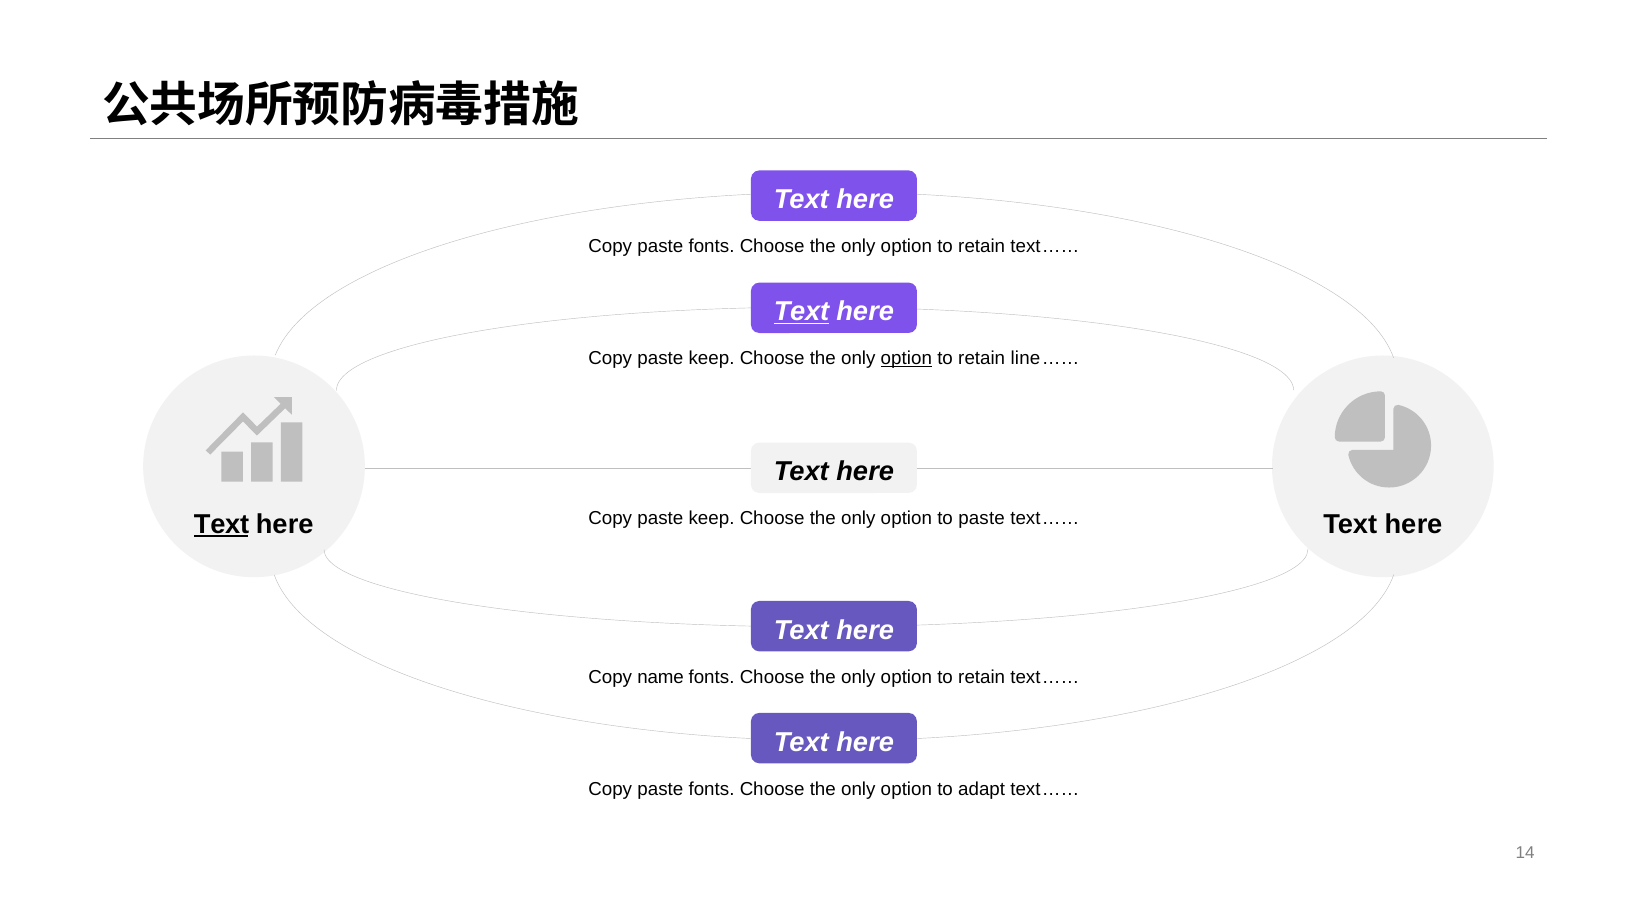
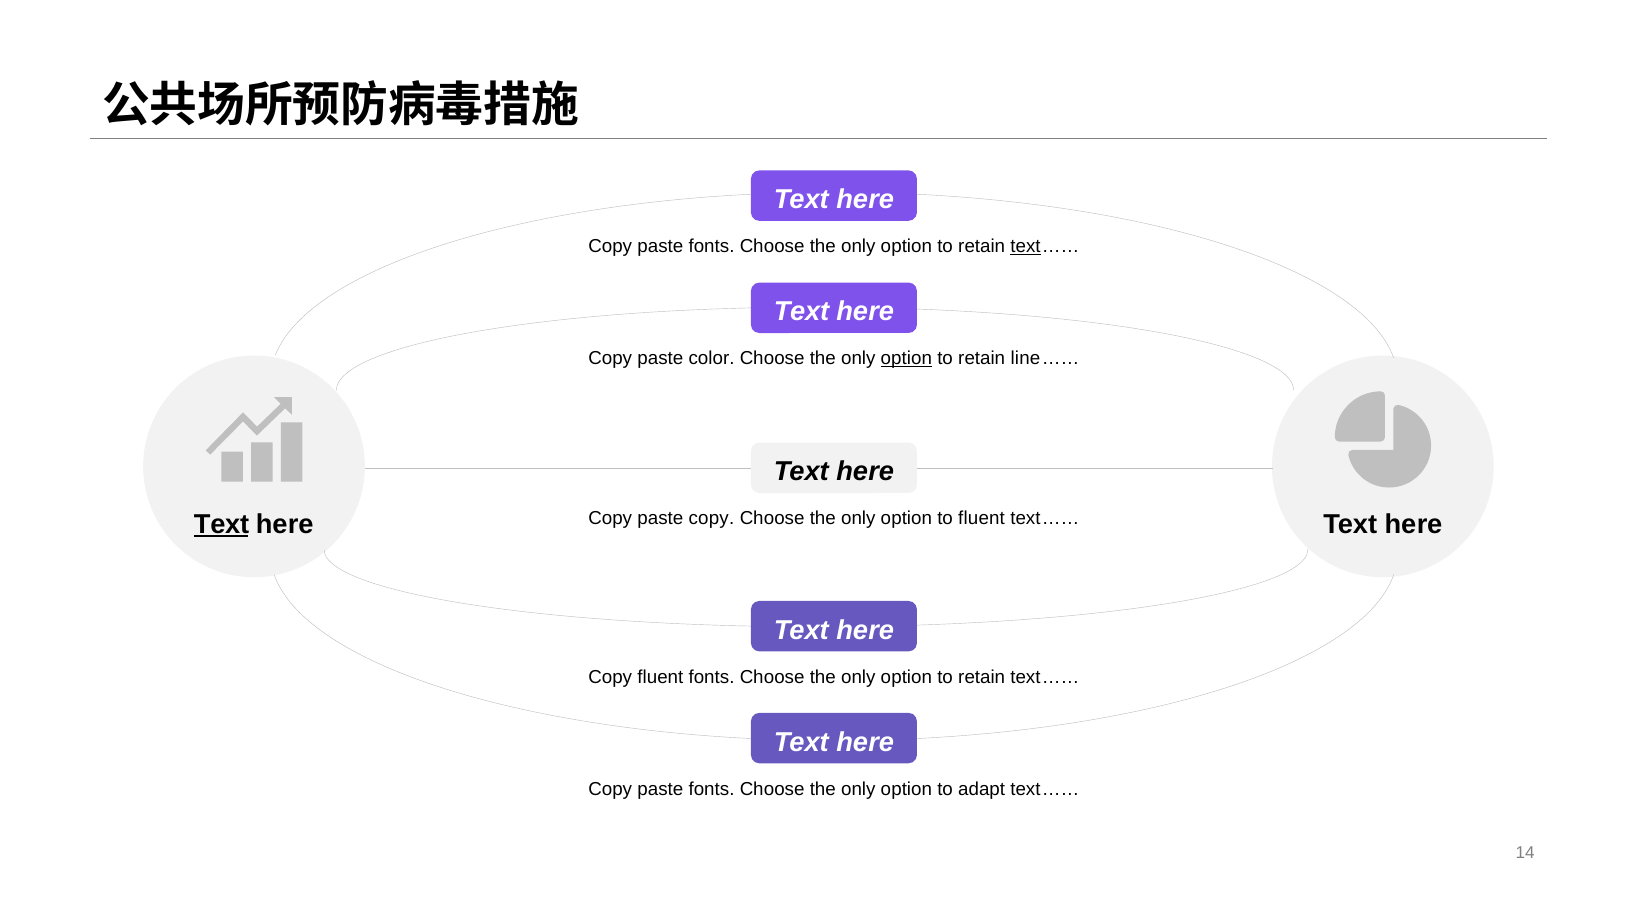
text underline: none -> present (1026, 246)
Text underline: present -> none (801, 312)
keep: keep -> color (712, 358)
keep: keep -> copy (711, 518)
to paste: paste -> fluent (982, 518)
Copy name: name -> fluent (660, 677)
